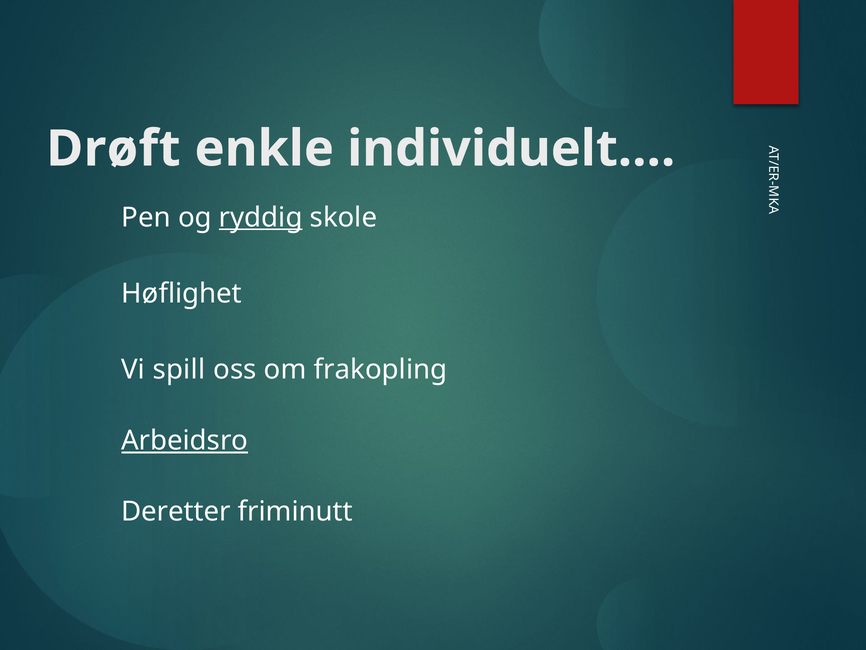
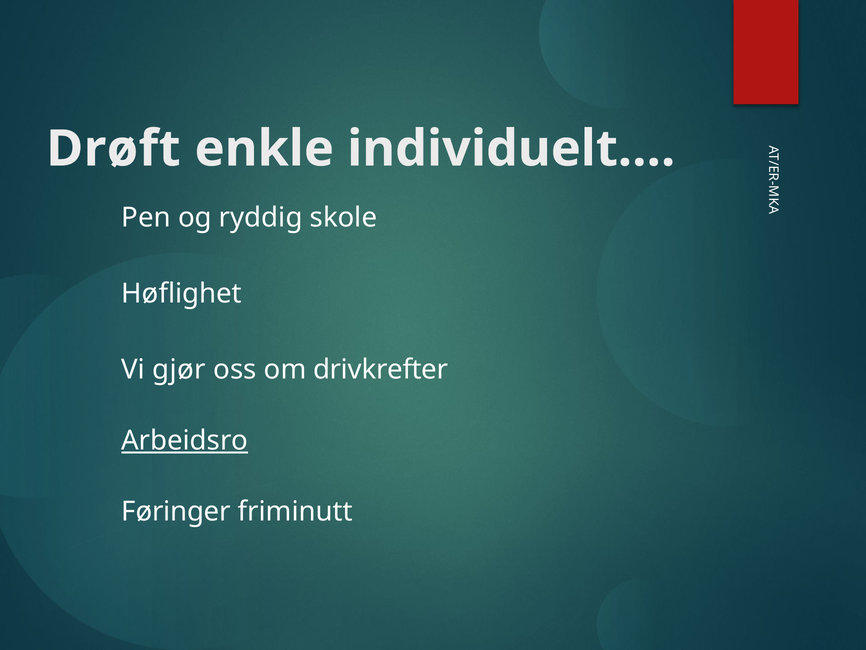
ryddig underline: present -> none (261, 217)
spill: spill -> gjør (179, 369)
frakopling: frakopling -> drivkrefter (381, 369)
Deretter: Deretter -> Føringer (176, 511)
